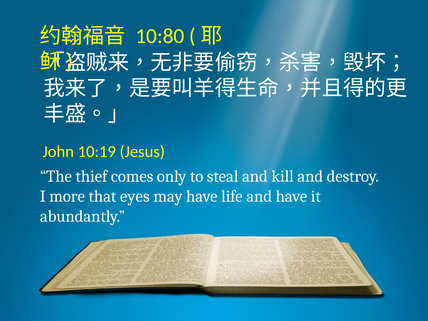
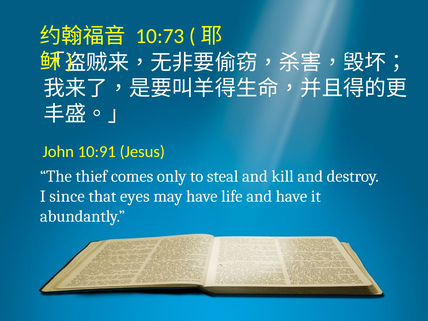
10:80: 10:80 -> 10:73 (160, 36)
10:19: 10:19 -> 10:91 (97, 152)
more: more -> since (67, 196)
